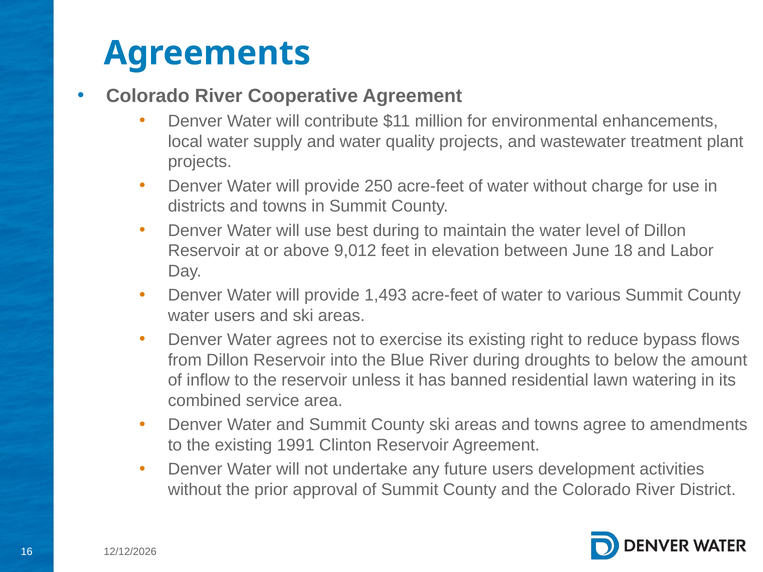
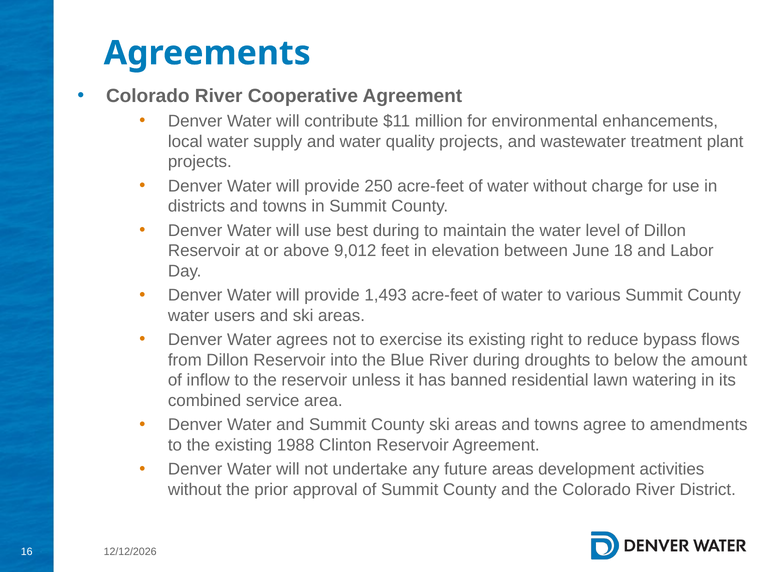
1991: 1991 -> 1988 (296, 445)
future users: users -> areas (513, 470)
